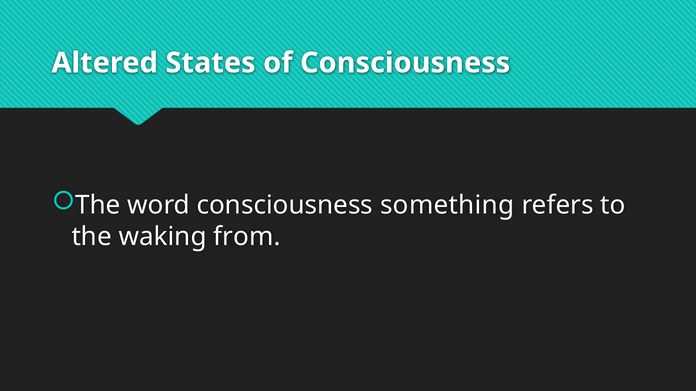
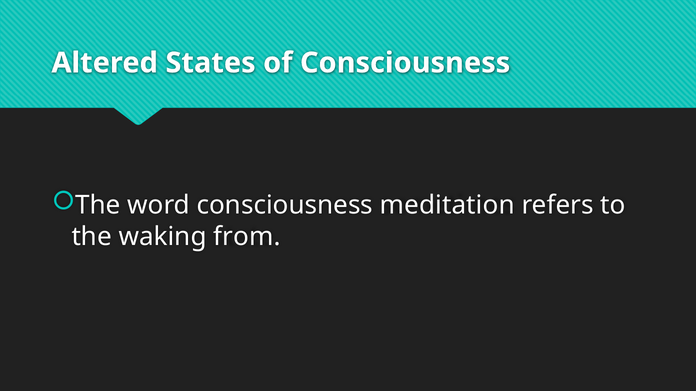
something: something -> meditation (447, 205)
